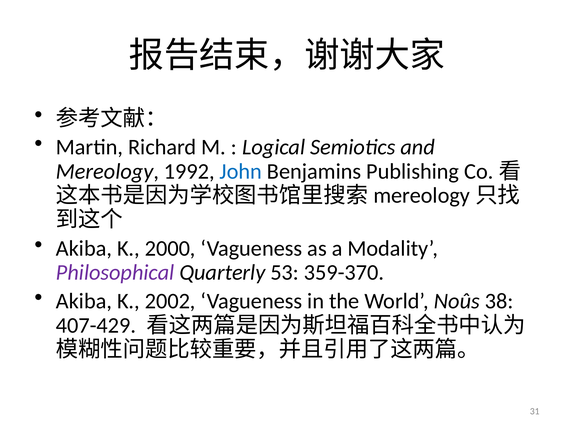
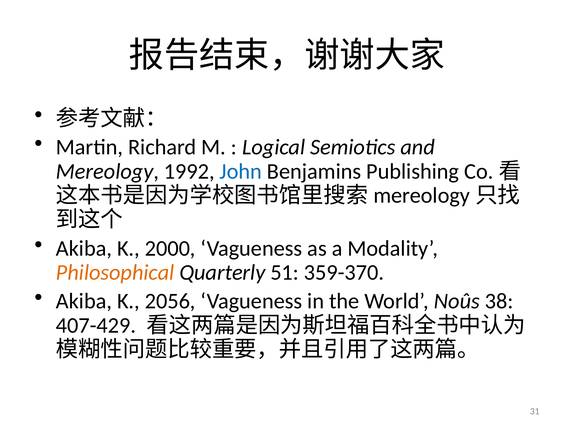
Philosophical colour: purple -> orange (115, 272)
53: 53 -> 51 (285, 272)
2002: 2002 -> 2056 (170, 301)
